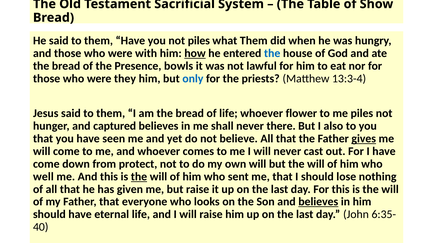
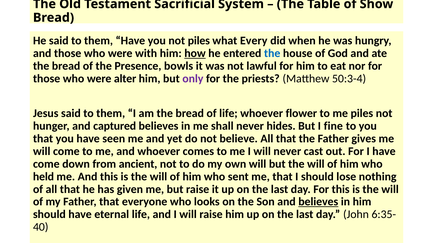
what Them: Them -> Every (254, 41)
they: they -> alter (125, 79)
only colour: blue -> purple (193, 79)
13:3-4: 13:3-4 -> 50:3-4 (349, 79)
there: there -> hides (281, 126)
also: also -> fine (333, 126)
gives underline: present -> none (364, 139)
protect: protect -> ancient (138, 164)
well: well -> held (43, 177)
the underline: present -> none (139, 177)
